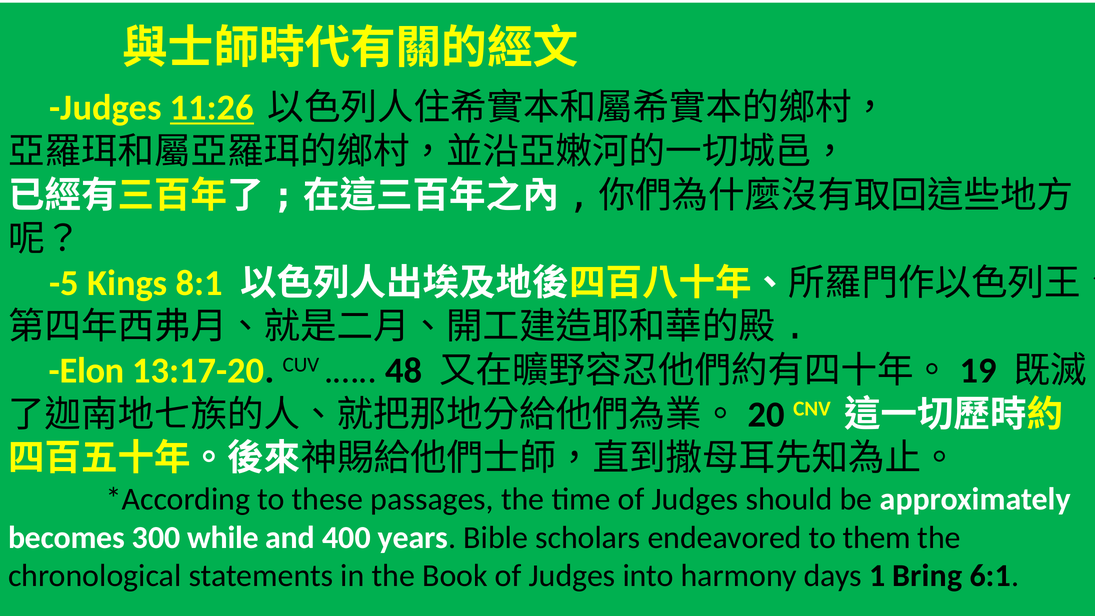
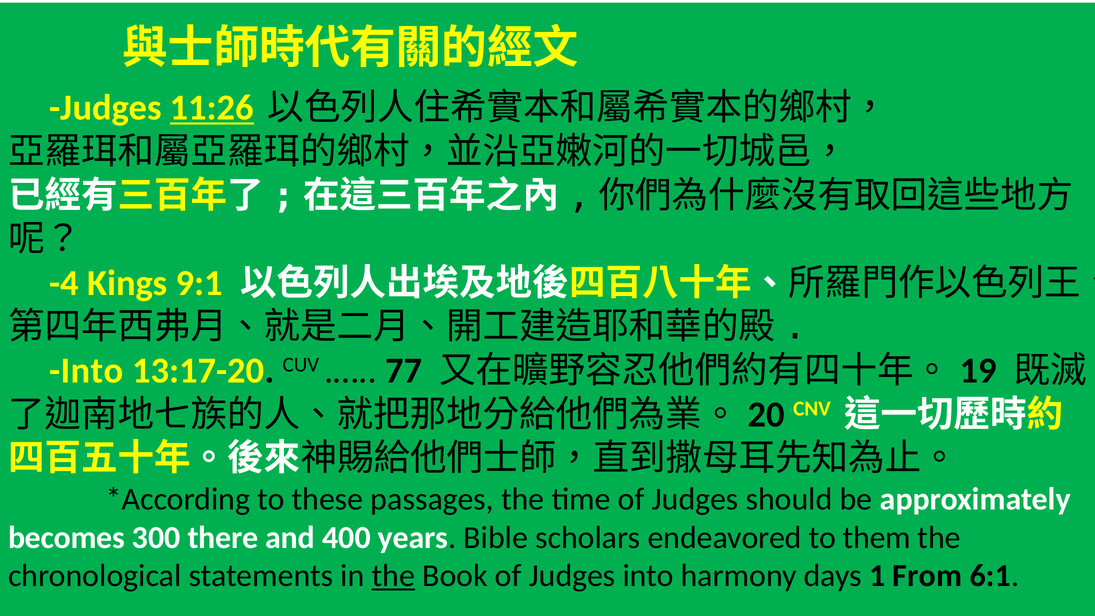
-5: -5 -> -4 (64, 283)
8:1: 8:1 -> 9:1 (199, 283)
Elon: Elon -> Into (86, 371)
48: 48 -> 77 (404, 371)
while: while -> there (223, 538)
the underline: none -> present (393, 576)
Bring: Bring -> From (927, 576)
